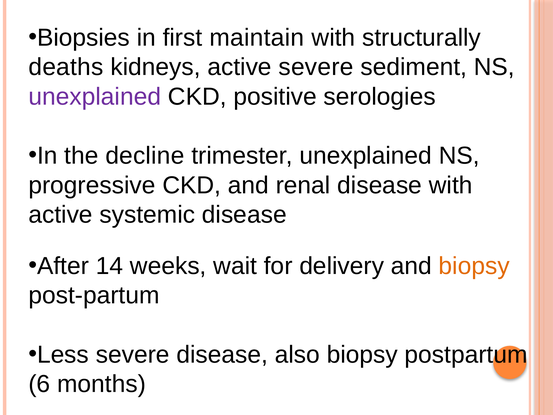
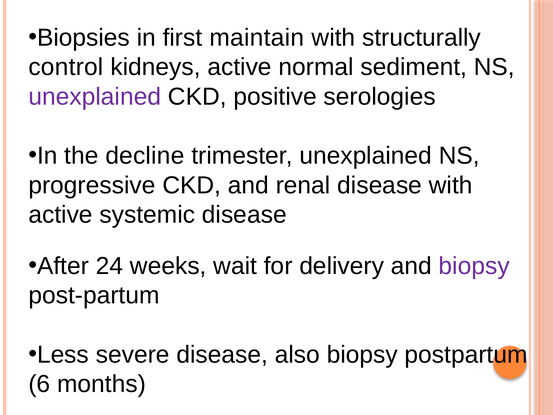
deaths: deaths -> control (66, 67)
active severe: severe -> normal (316, 67)
14: 14 -> 24 (109, 266)
biopsy colour: orange -> purple (474, 266)
